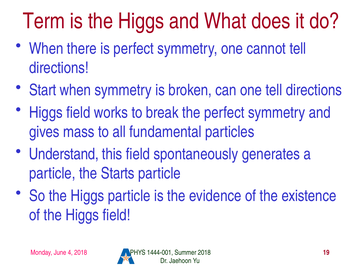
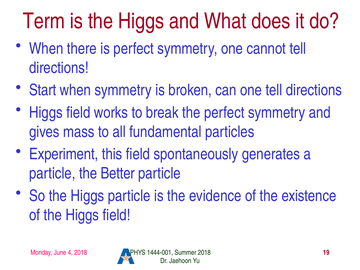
Understand: Understand -> Experiment (64, 154)
Starts: Starts -> Better (118, 173)
